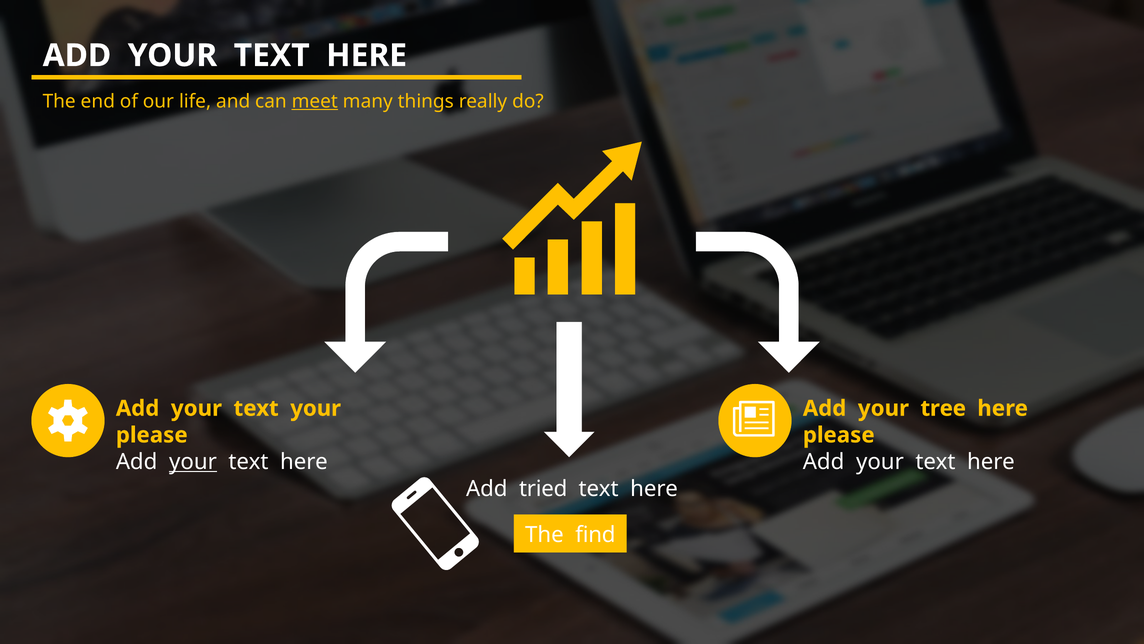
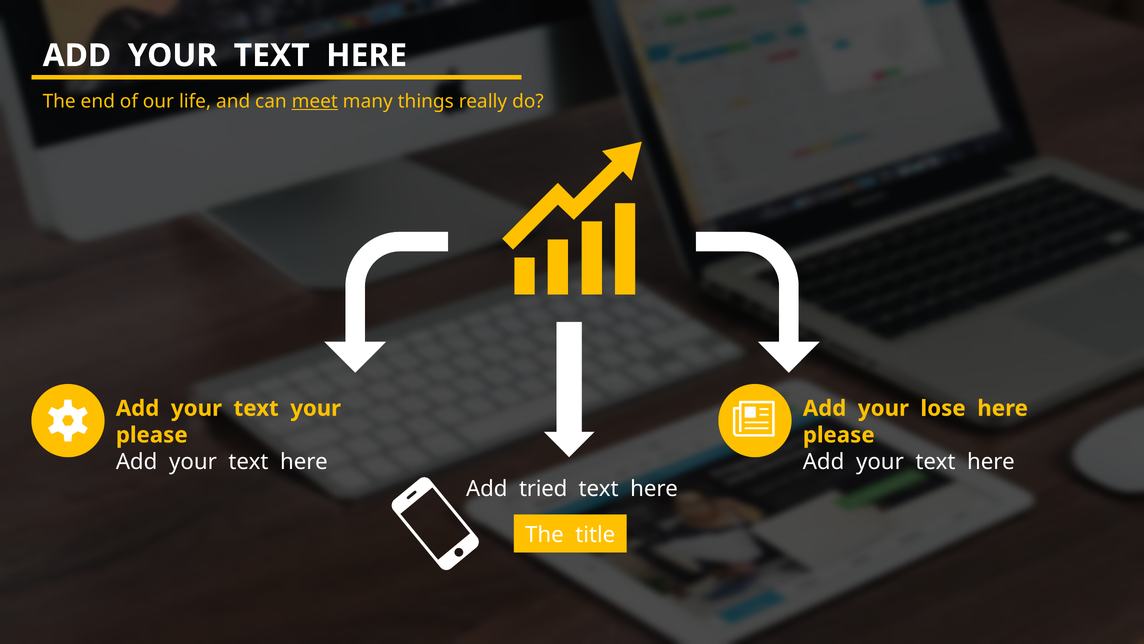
tree: tree -> lose (943, 408)
your underline: present -> none (193, 462)
find: find -> title (595, 535)
